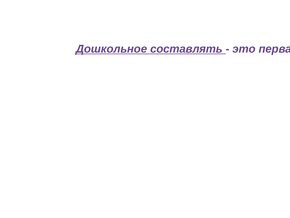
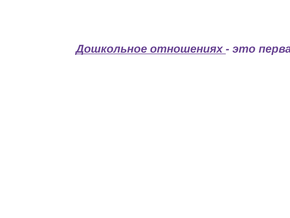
составлять: составлять -> отношениях (186, 49)
